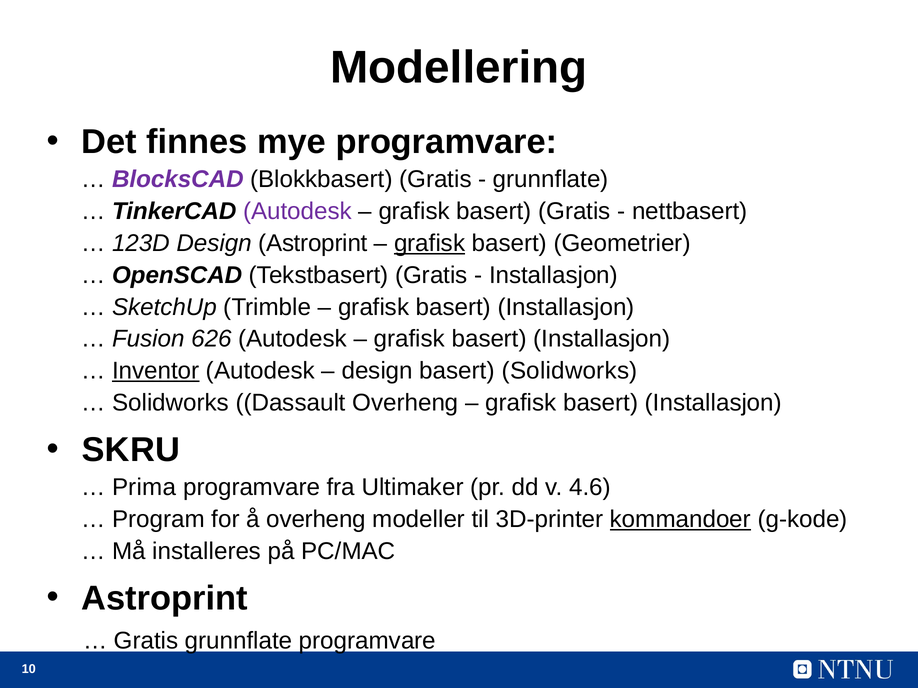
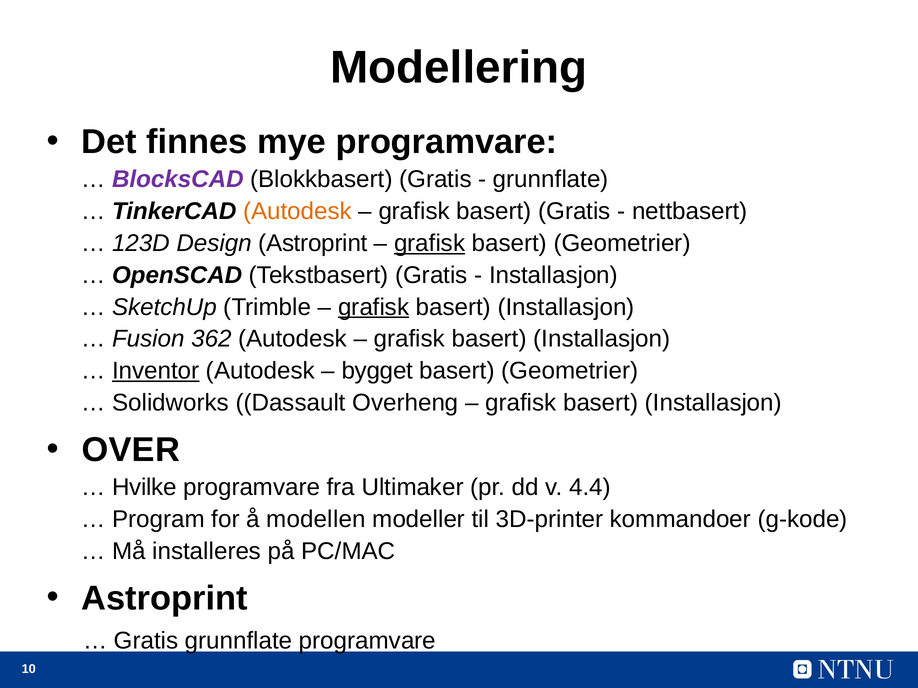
Autodesk colour: purple -> orange (297, 211)
grafisk underline: none -> present (374, 307)
626: 626 -> 362 (211, 339)
design: design -> bygget (377, 371)
Solidworks: Solidworks -> Geometrier (570, 371)
SKRU: SKRU -> OVER (131, 450)
Prima: Prima -> Hvilke (144, 488)
4.6: 4.6 -> 4.4 (590, 488)
å overheng: overheng -> modellen (316, 520)
kommandoer underline: present -> none (680, 520)
